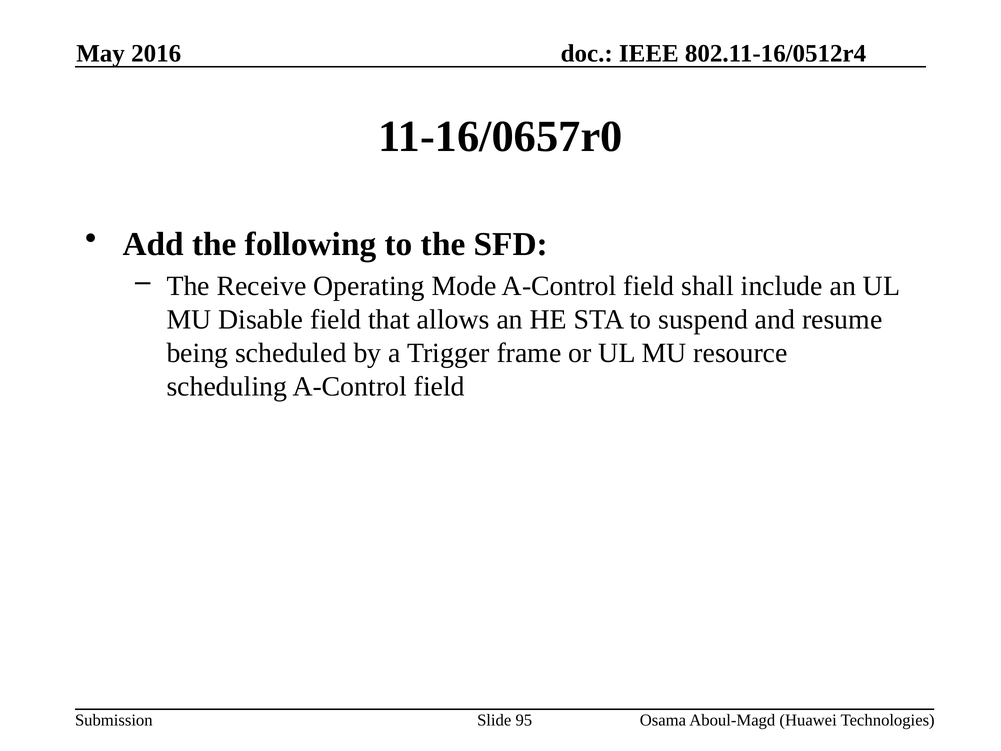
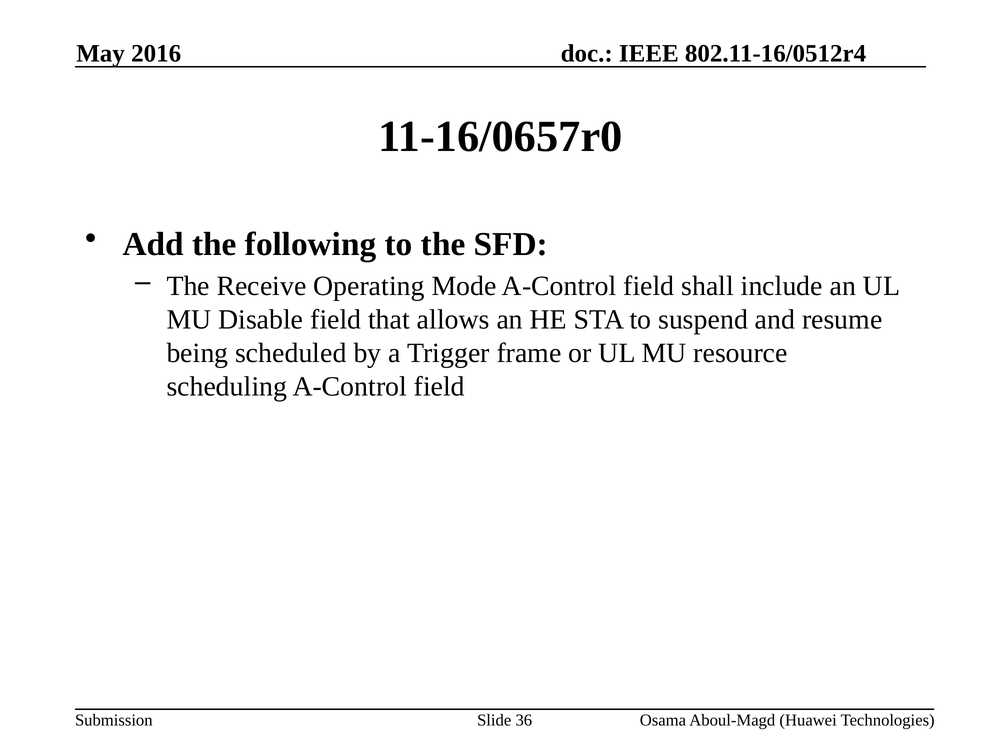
95: 95 -> 36 (524, 720)
